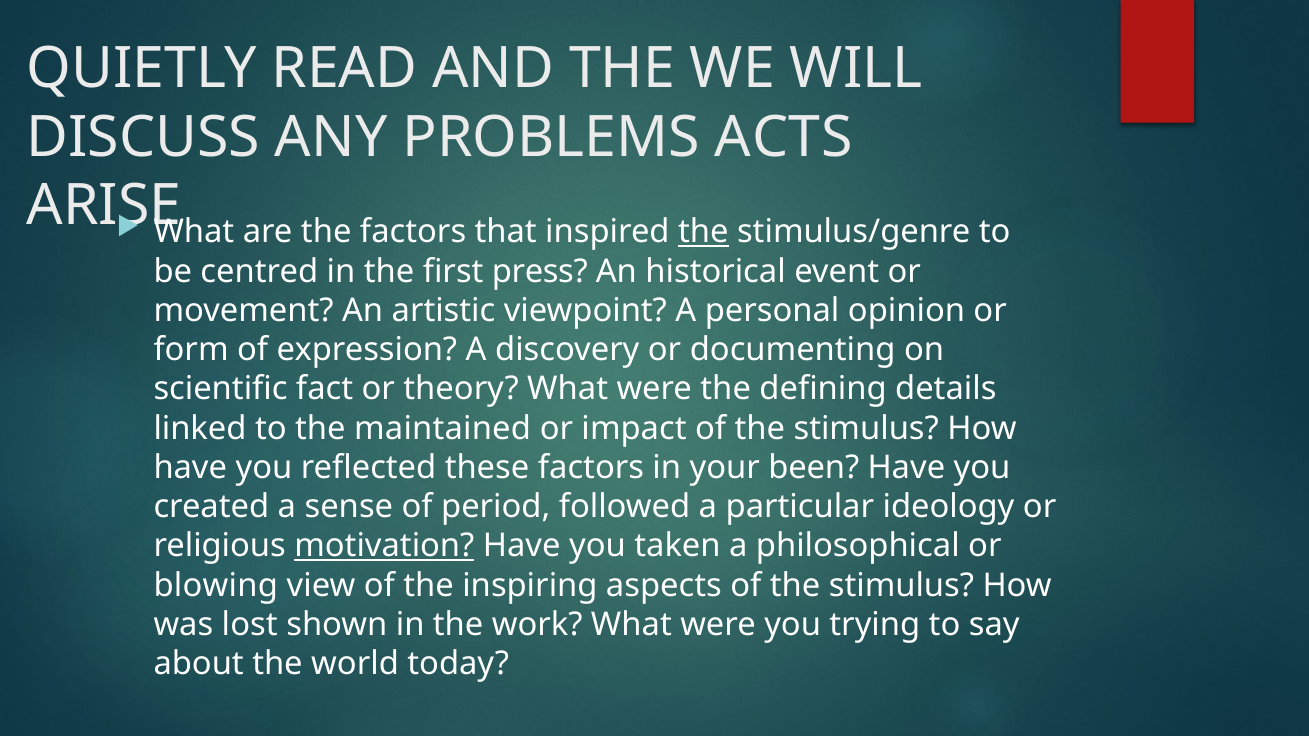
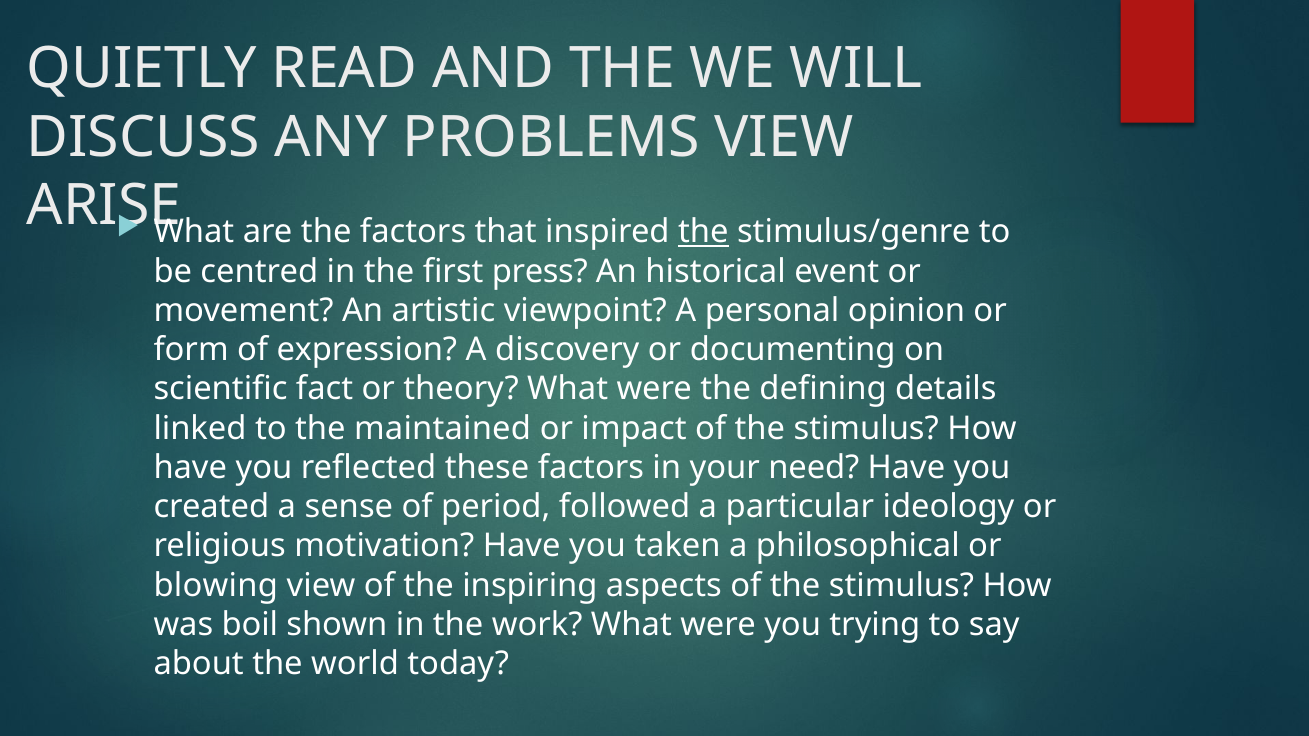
PROBLEMS ACTS: ACTS -> VIEW (784, 137)
been: been -> need (814, 468)
motivation underline: present -> none (384, 546)
lost: lost -> boil (250, 625)
